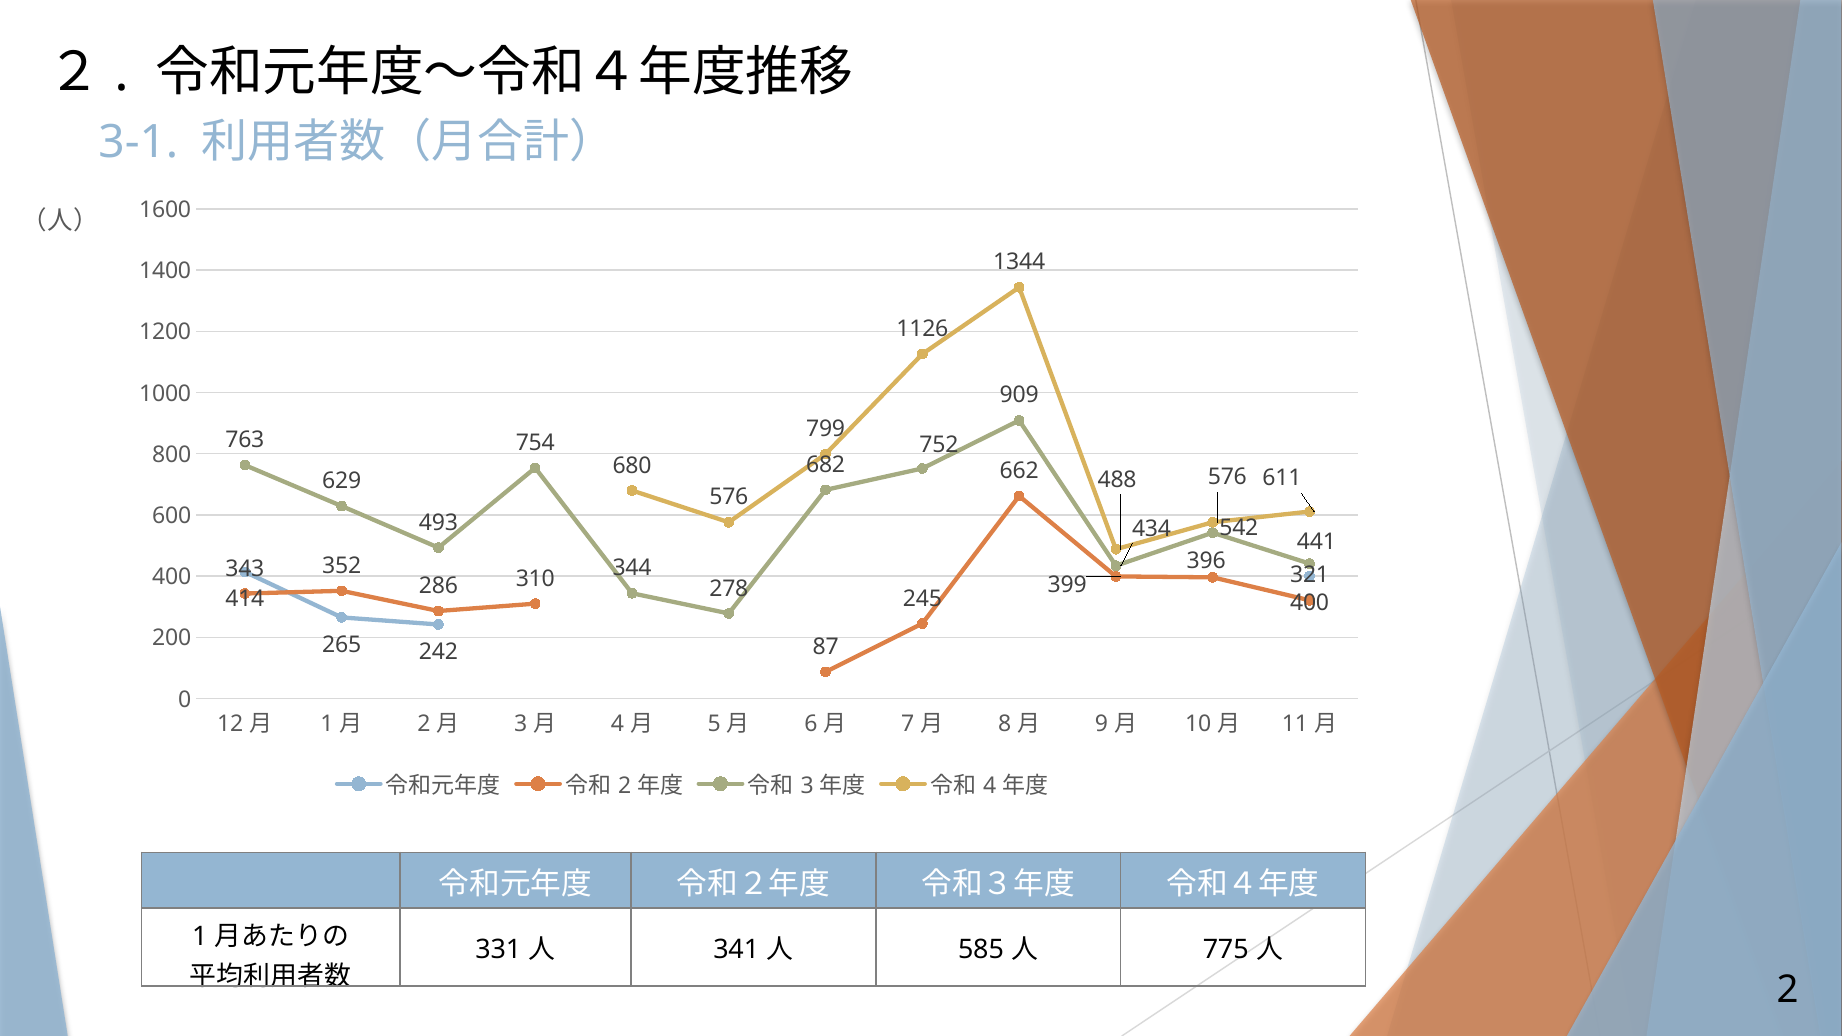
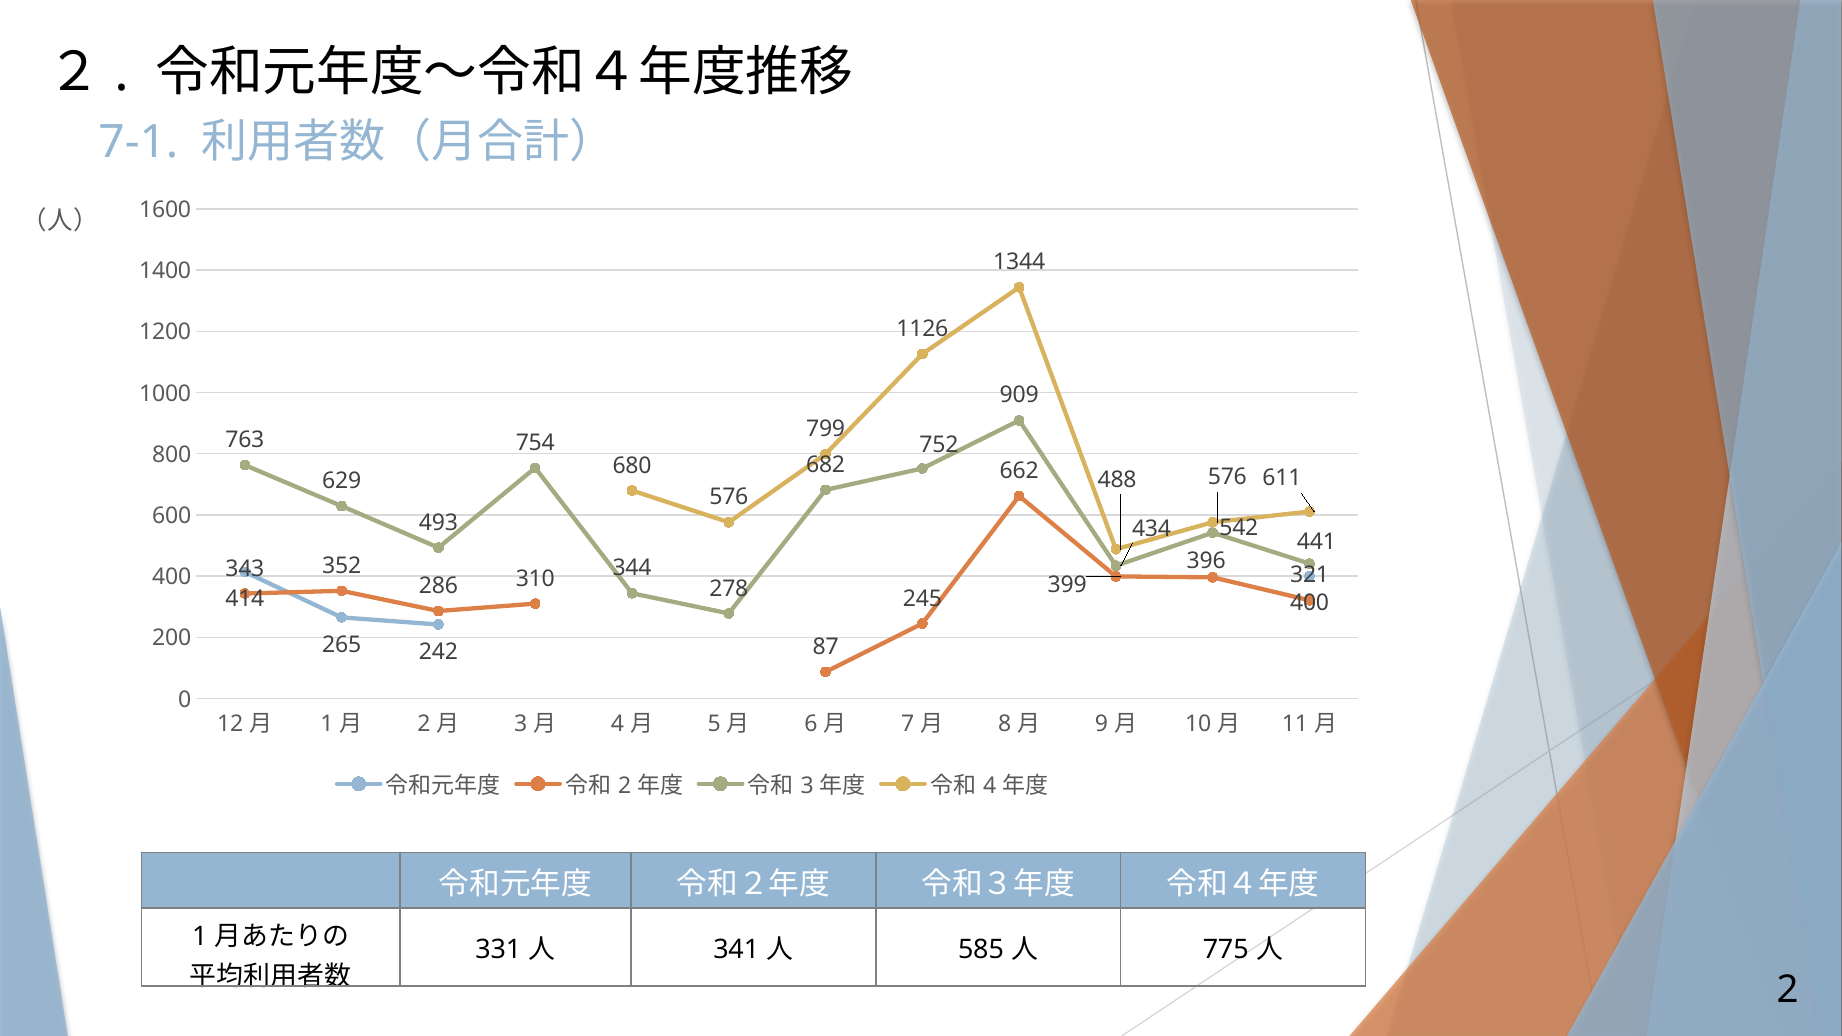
3-1: 3-1 -> 7-1 (138, 142)
